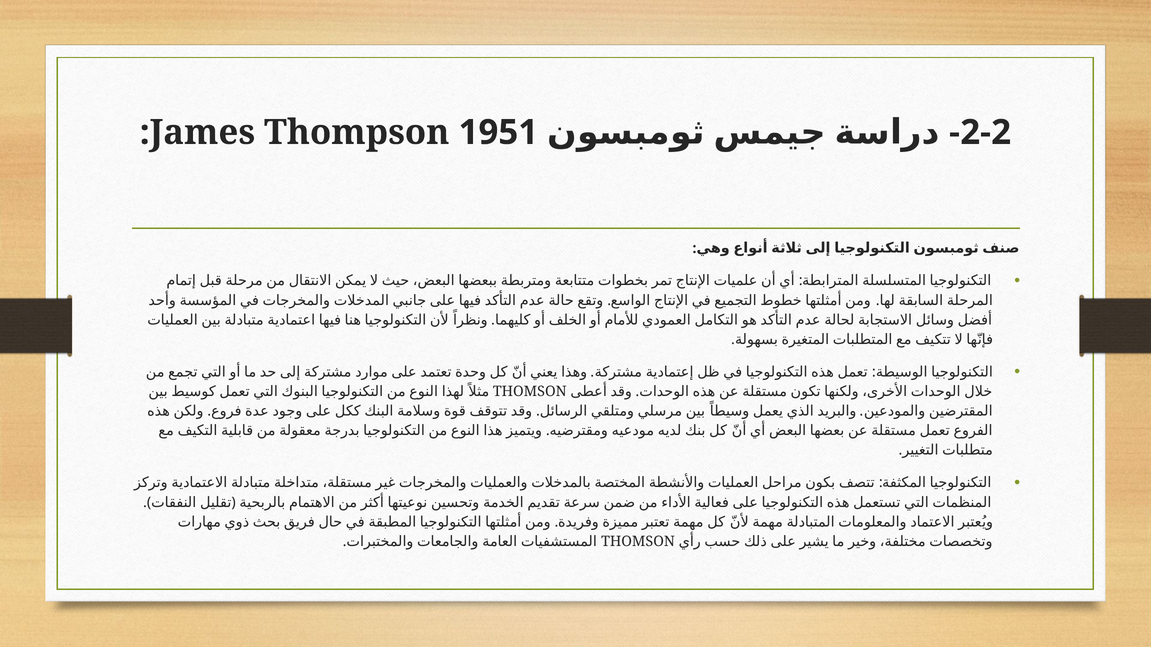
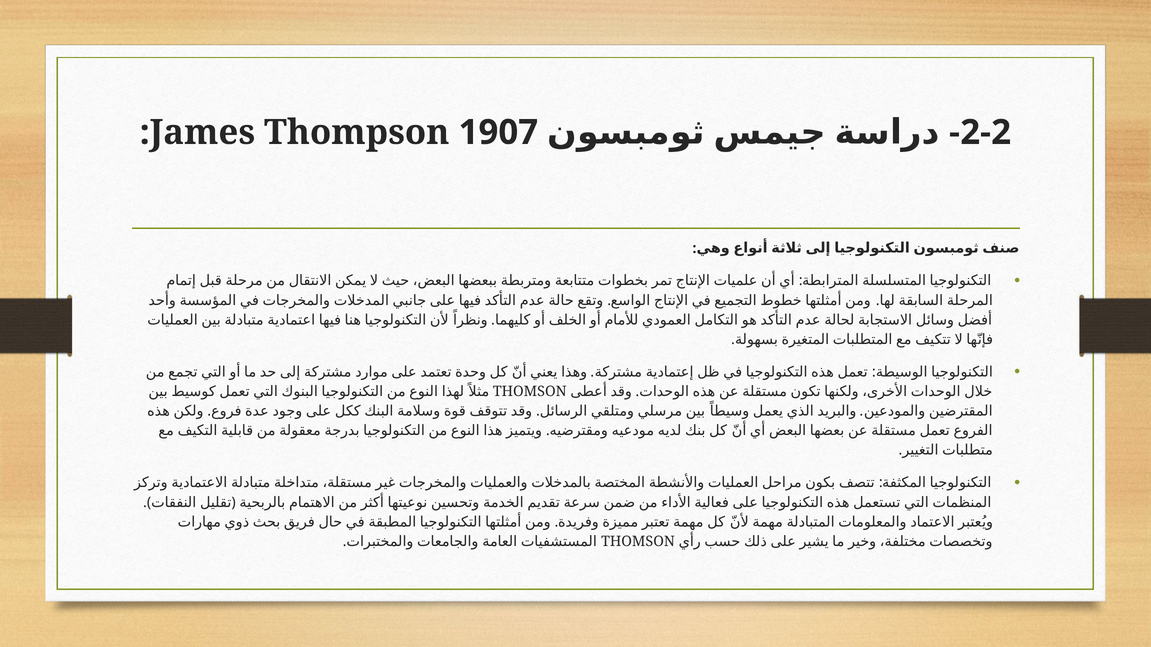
1951: 1951 -> 1907 (498, 133)
